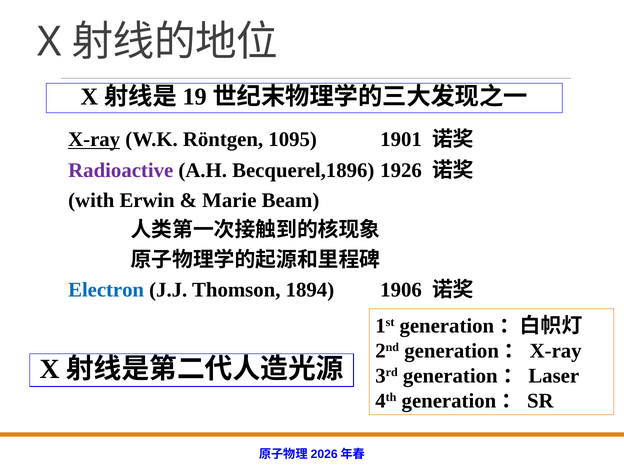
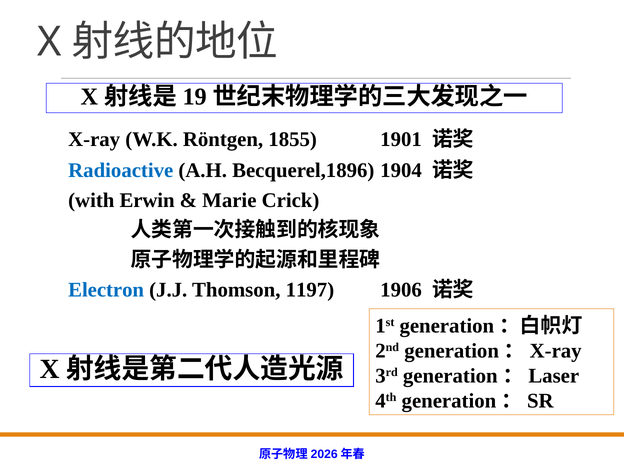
X-ray underline: present -> none (94, 140)
1095: 1095 -> 1855 (293, 140)
Radioactive colour: purple -> blue (121, 170)
1926: 1926 -> 1904 (401, 170)
Beam: Beam -> Crick (291, 200)
1894: 1894 -> 1197 (310, 290)
